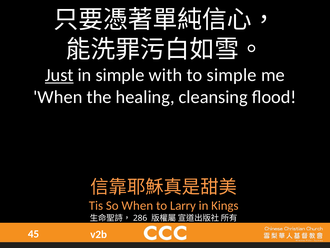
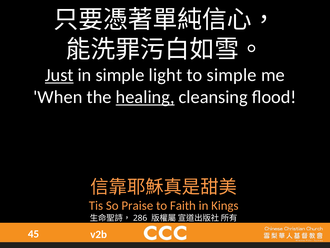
with: with -> light (165, 75)
healing underline: none -> present (145, 97)
So When: When -> Praise (137, 205)
Larry: Larry -> Faith (183, 205)
